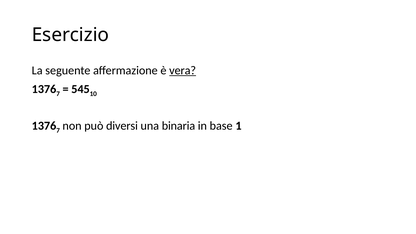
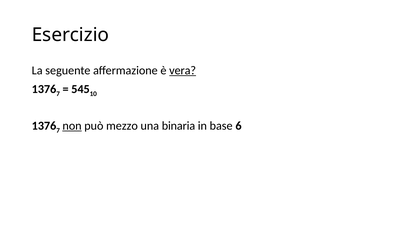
non underline: none -> present (72, 126)
diversi: diversi -> mezzo (122, 126)
1: 1 -> 6 (239, 126)
